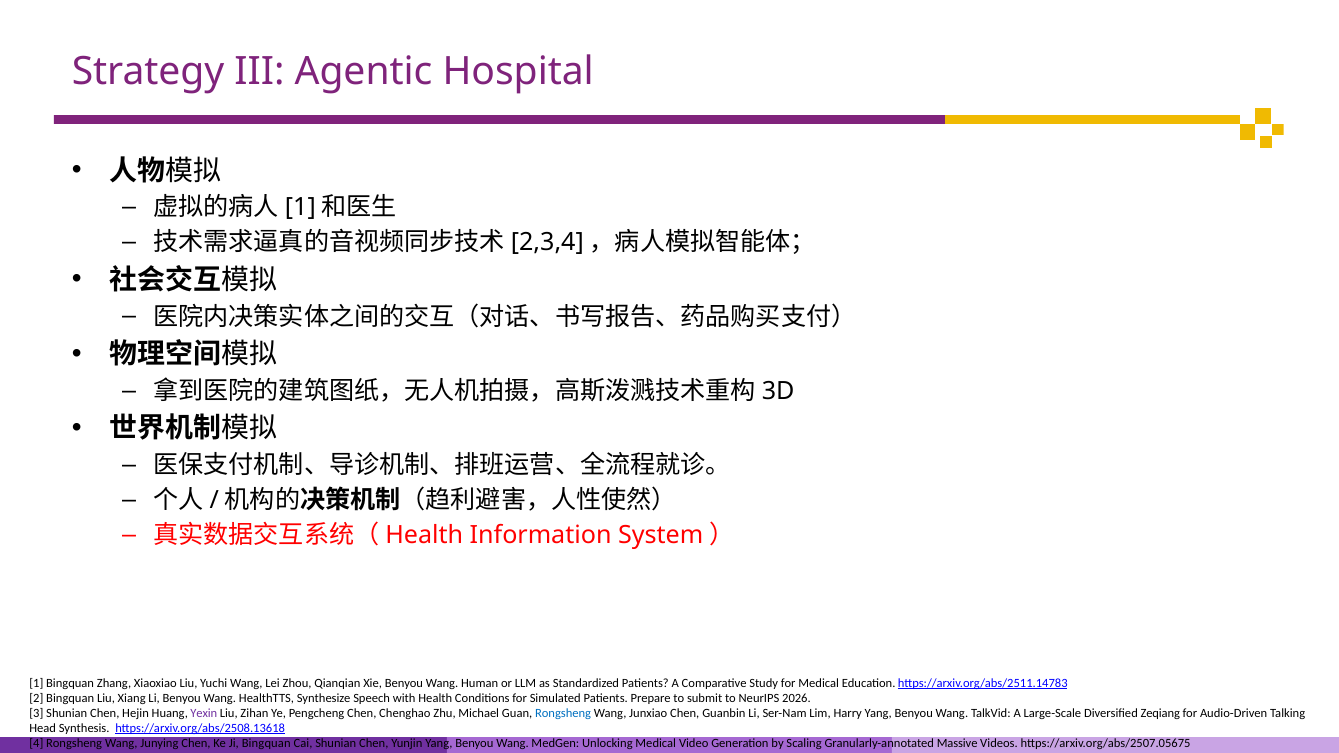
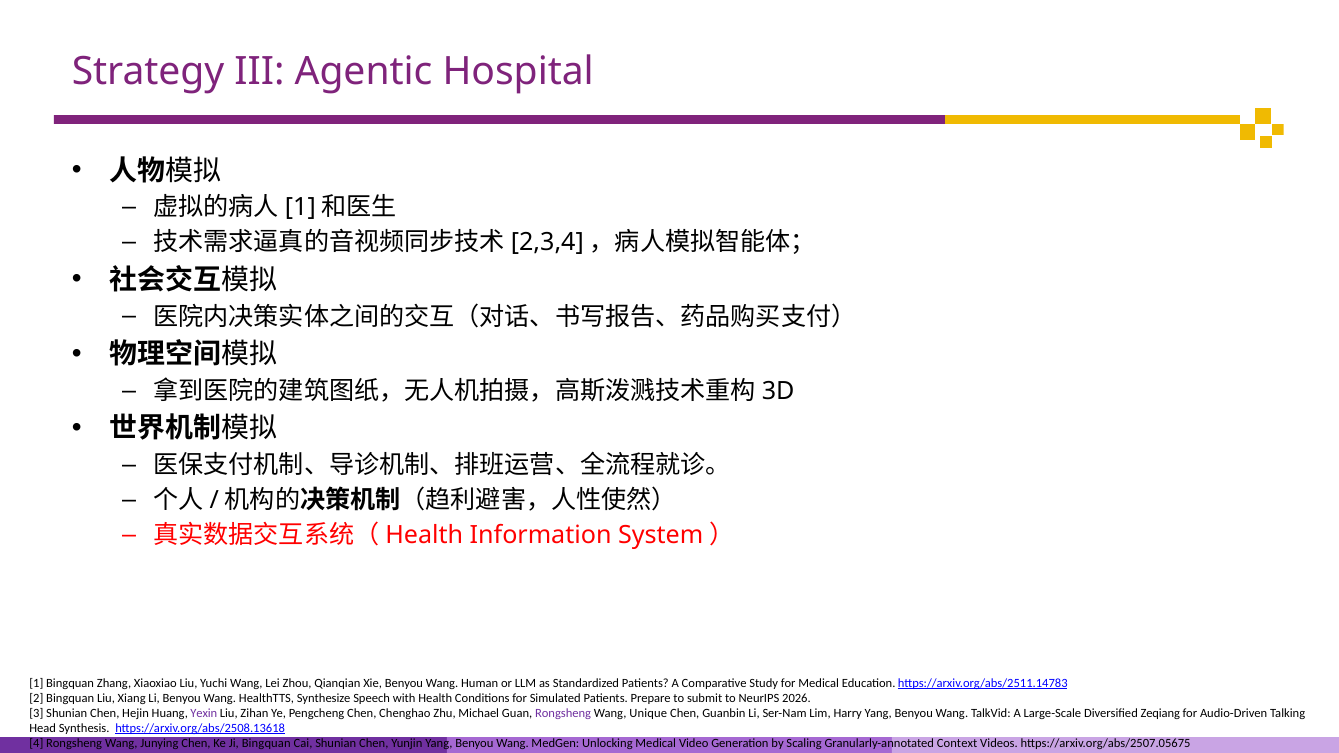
Rongsheng colour: blue -> purple (563, 713)
Junxiao: Junxiao -> Unique (648, 713)
Massive: Massive -> Context (957, 744)
